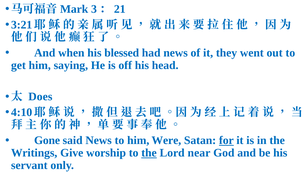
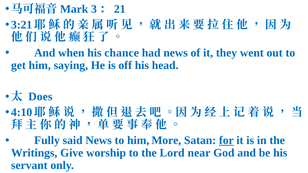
blessed: blessed -> chance (122, 53)
Gone: Gone -> Fully (47, 141)
Were: Were -> More (166, 141)
the underline: present -> none (149, 153)
